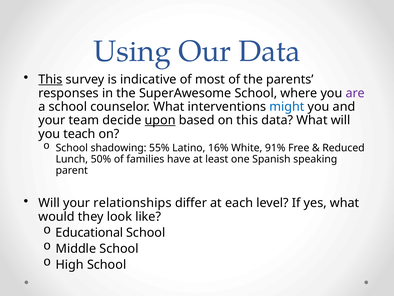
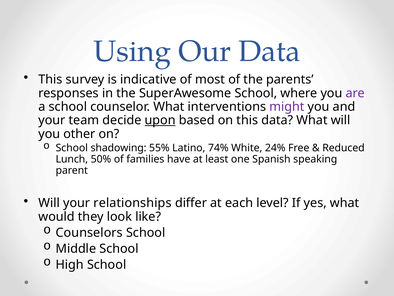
This underline: present -> none (50, 79)
might colour: blue -> purple (287, 107)
teach: teach -> other (79, 134)
16%: 16% -> 74% (218, 148)
91%: 91% -> 24% (275, 148)
Educational: Educational -> Counselors (89, 232)
